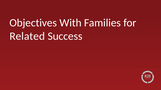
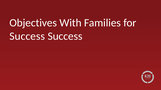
Related: Related -> Success (27, 36)
